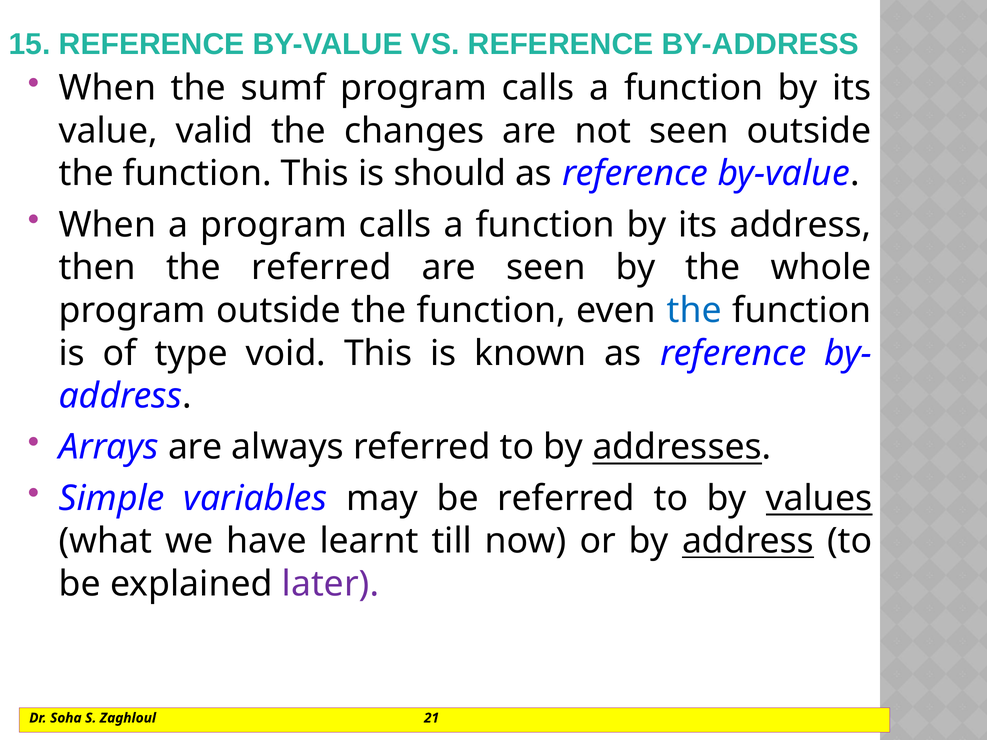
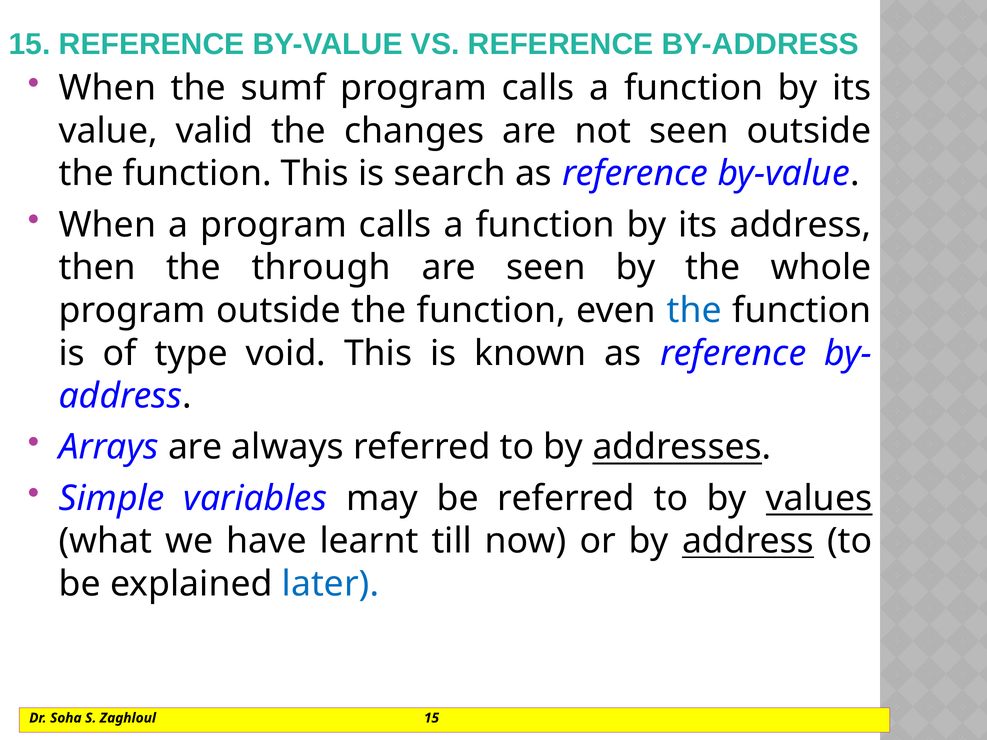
should: should -> search (450, 174)
the referred: referred -> through (321, 268)
later colour: purple -> blue (330, 584)
Zaghloul 21: 21 -> 15 (432, 718)
